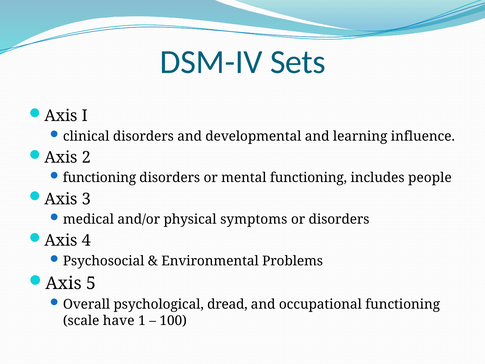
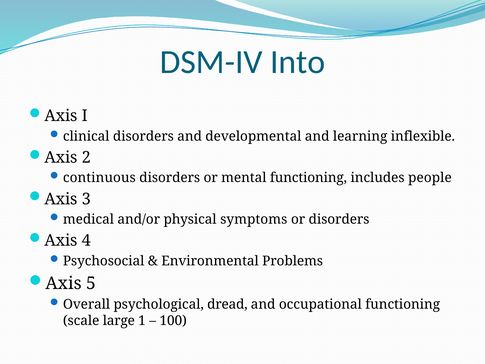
Sets: Sets -> Into (298, 62)
influence: influence -> inflexible (423, 136)
functioning: functioning -> continuous (99, 178)
have: have -> large (119, 320)
